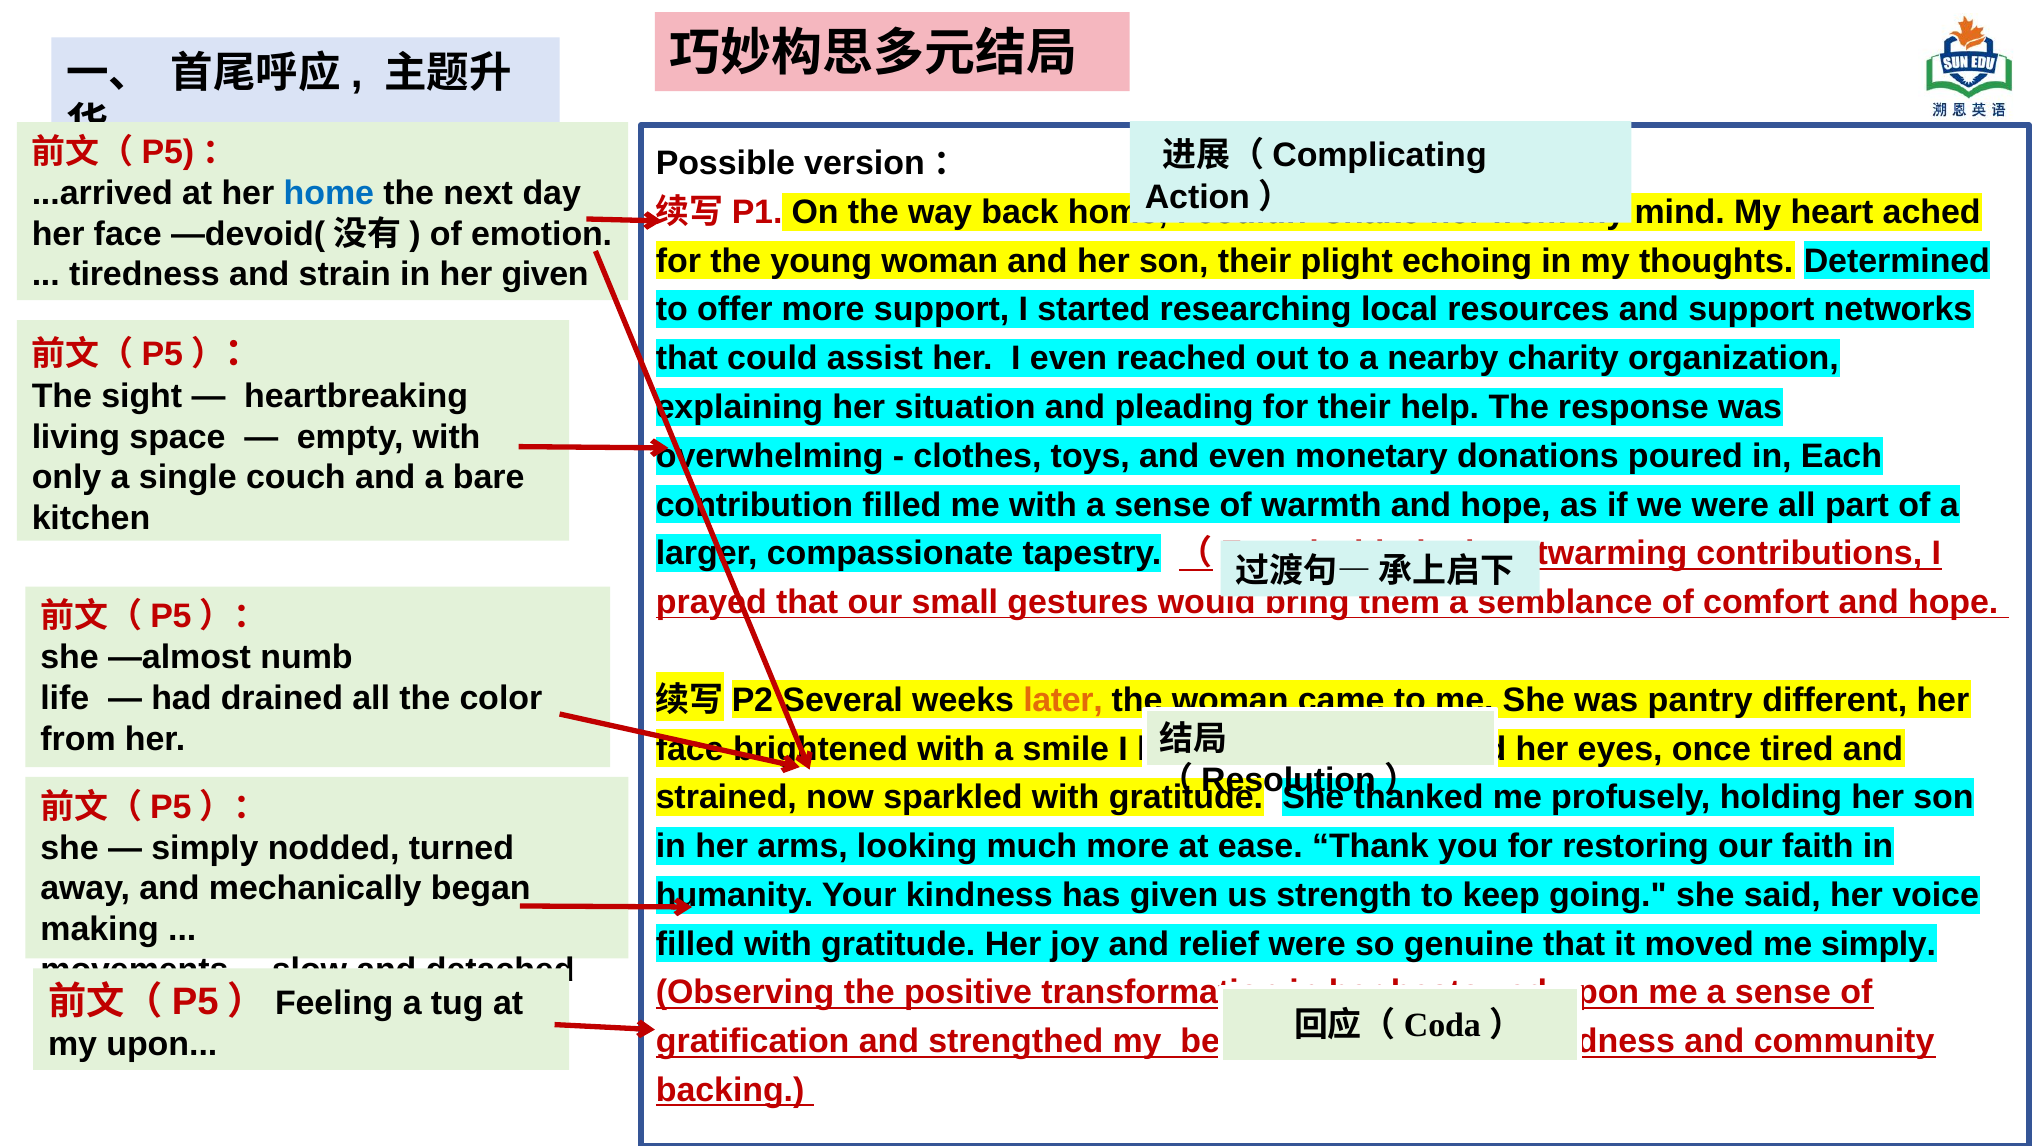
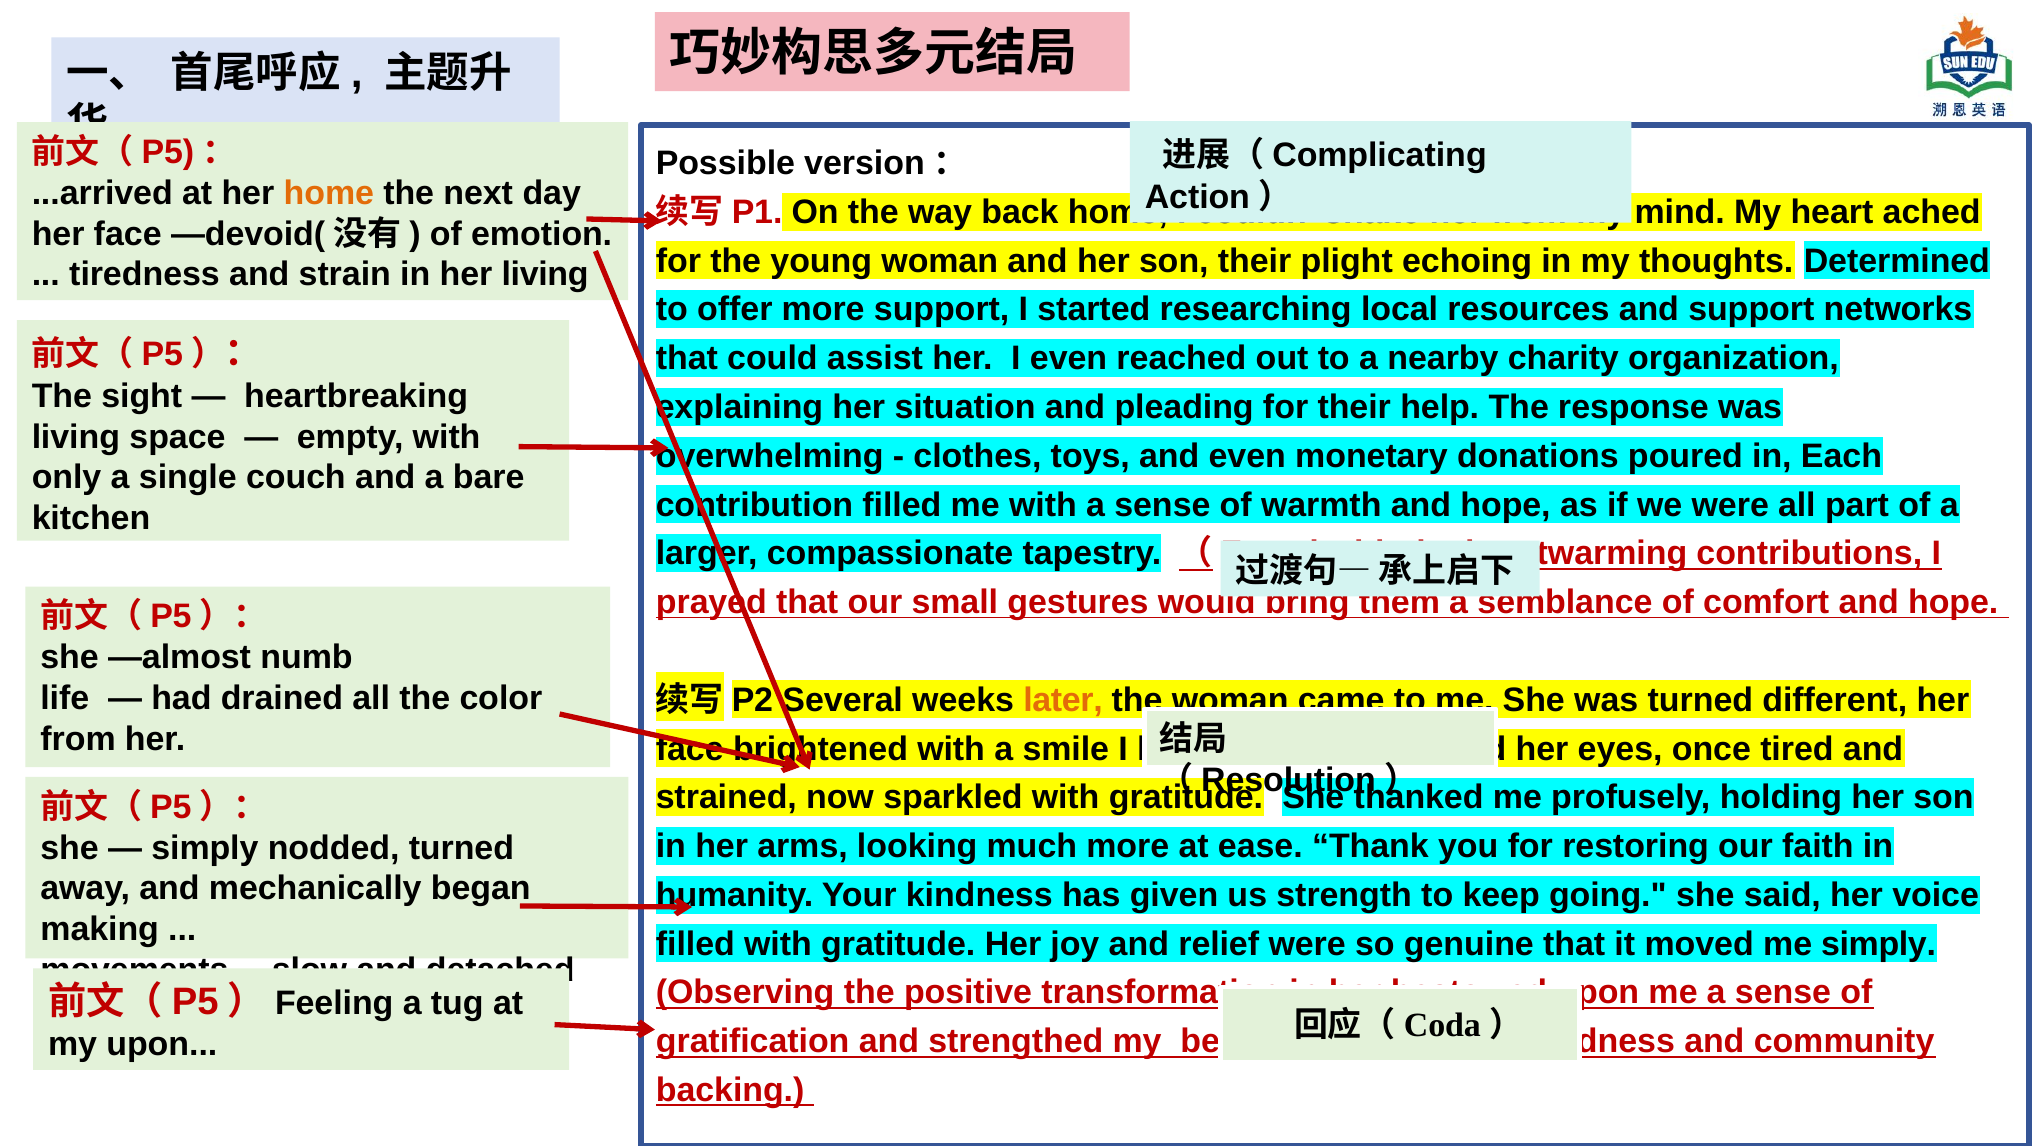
home colour: blue -> orange (329, 193)
her given: given -> living (545, 275)
was pantry: pantry -> turned (1700, 700)
